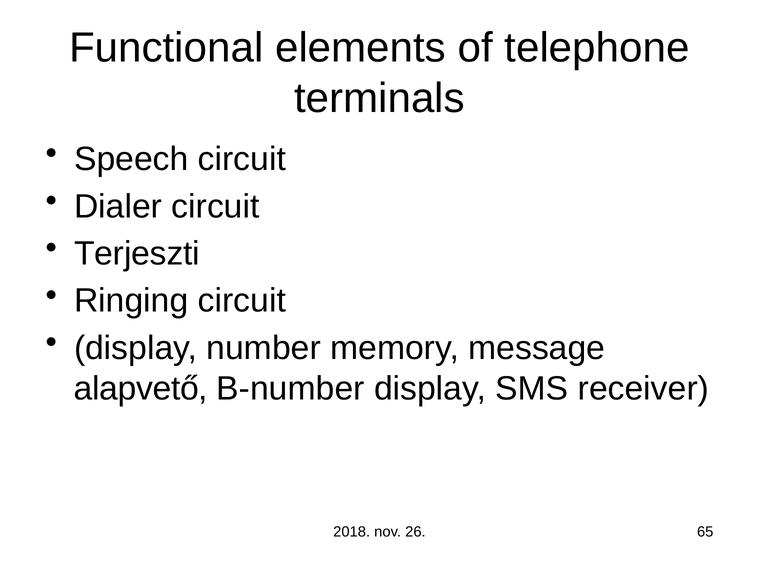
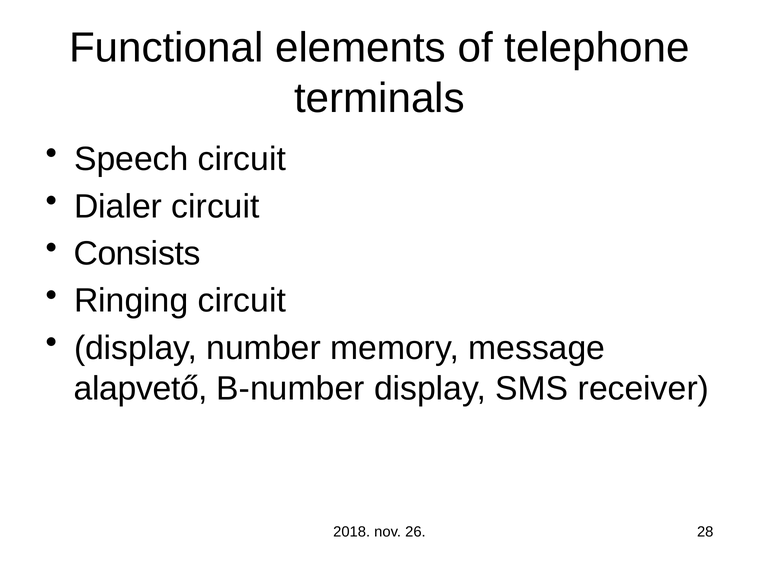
Terjeszti: Terjeszti -> Consists (137, 254)
65: 65 -> 28 (705, 532)
